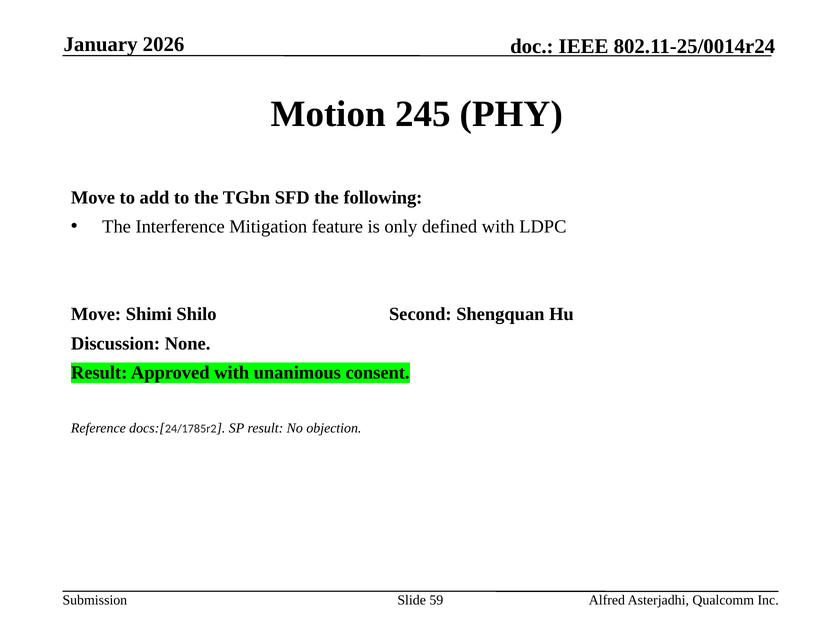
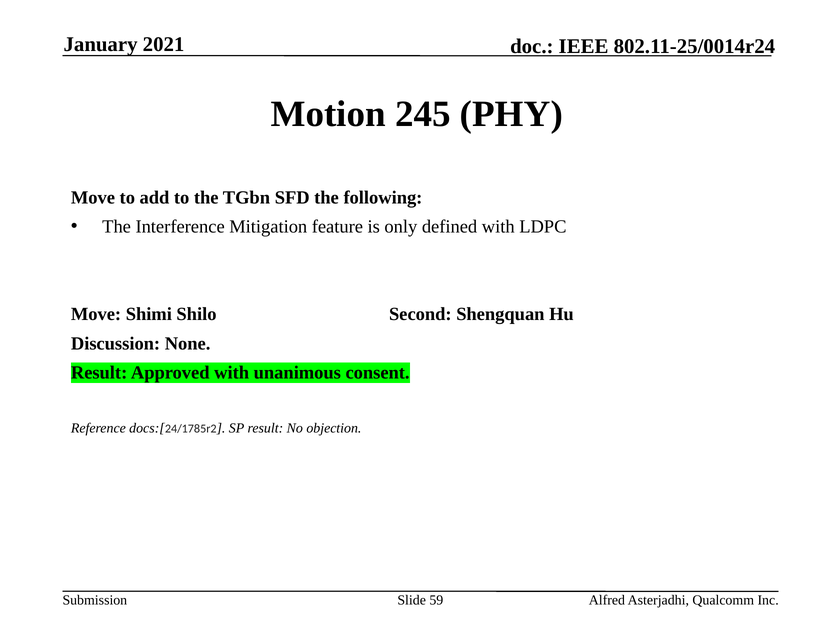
2026: 2026 -> 2021 (164, 44)
